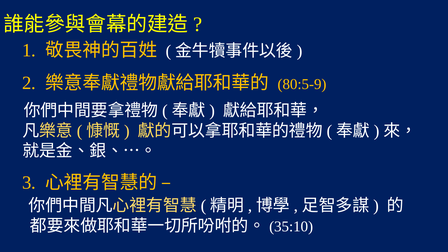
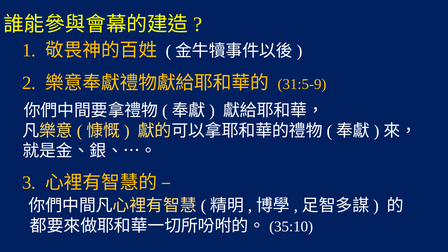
80:5-9: 80:5-9 -> 31:5-9 (302, 84)
